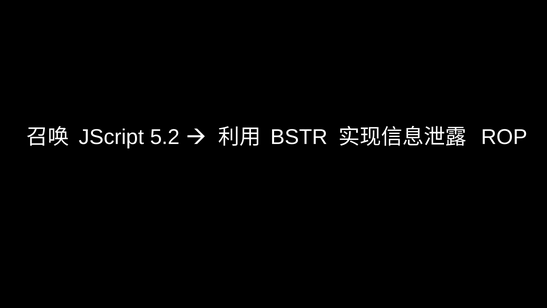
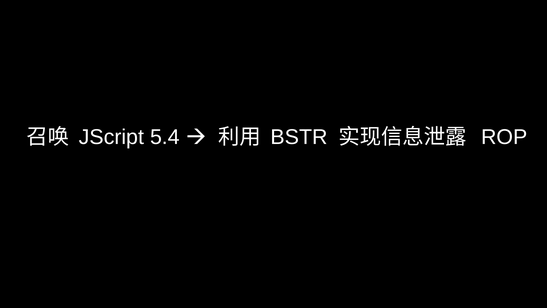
5.2: 5.2 -> 5.4 (165, 137)
